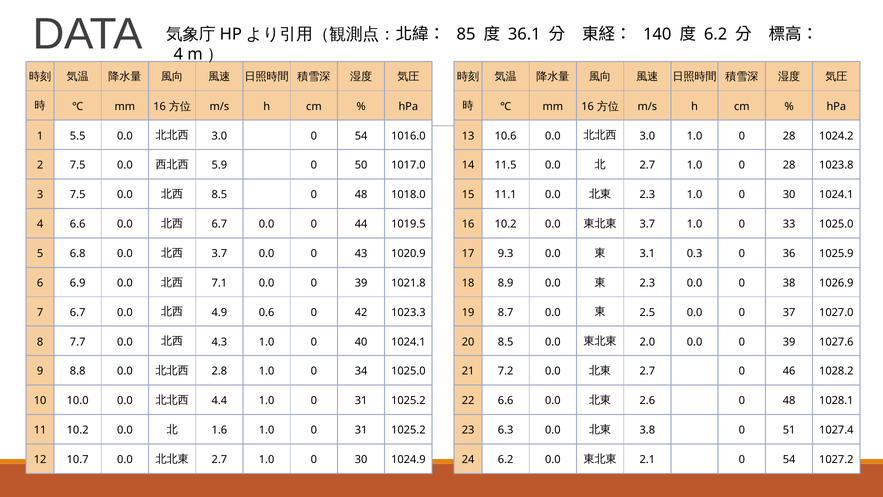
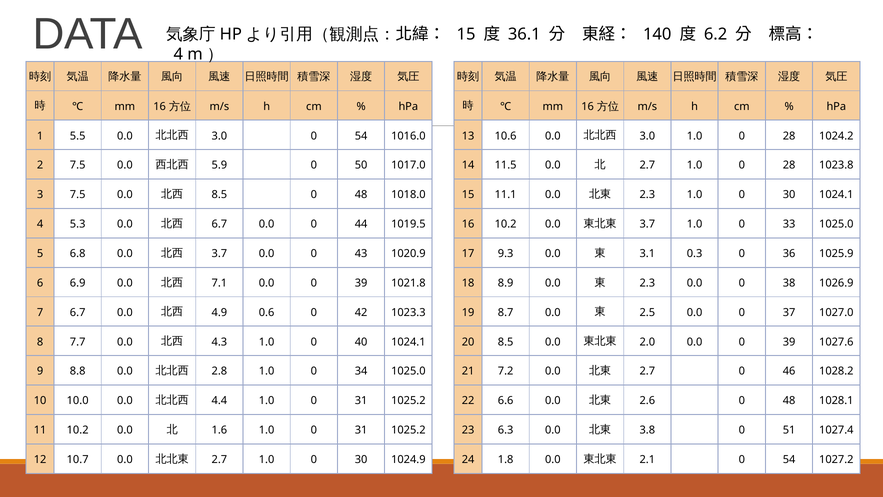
85: 85 -> 15 (466, 34)
4 6.6: 6.6 -> 5.3 (78, 224)
24 6.2: 6.2 -> 1.8 (506, 459)
